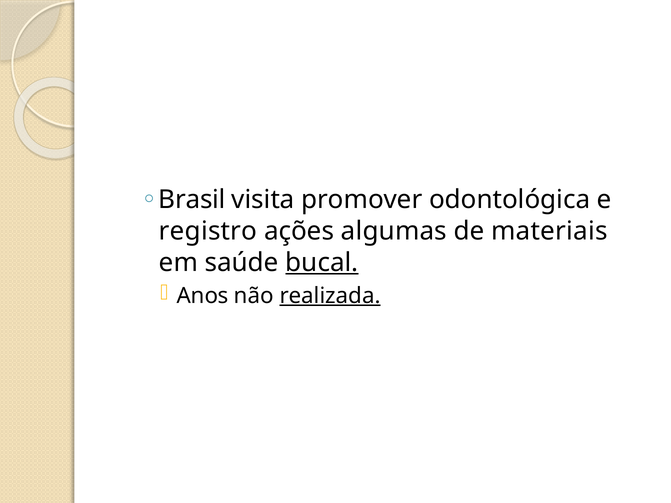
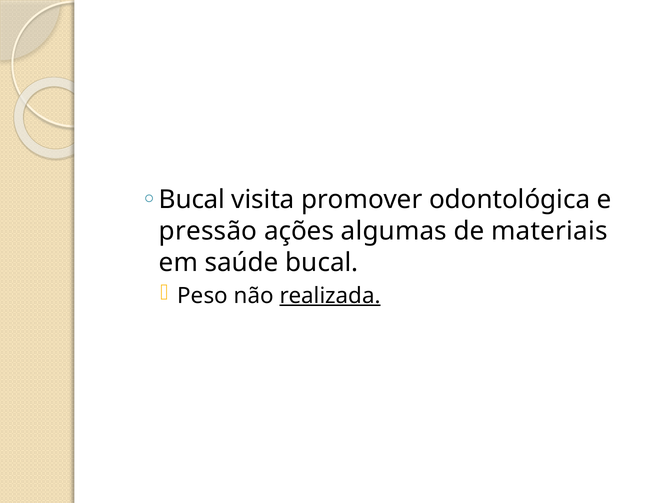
Brasil: Brasil -> Bucal (192, 200)
registro: registro -> pressão (208, 231)
bucal underline: present -> none (322, 263)
Anos: Anos -> Peso (203, 296)
